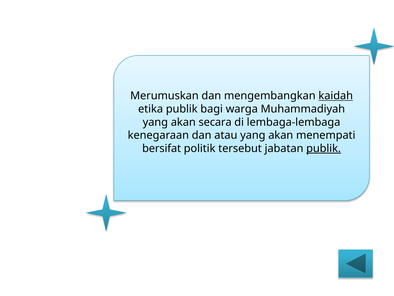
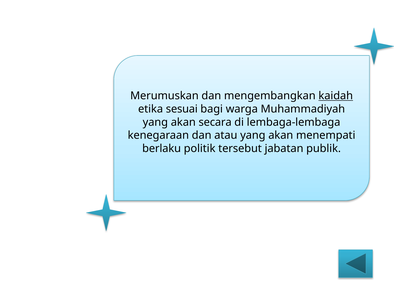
etika publik: publik -> sesuai (182, 109)
bersifat: bersifat -> berlaku (162, 148)
publik underline: present -> none (324, 148)
